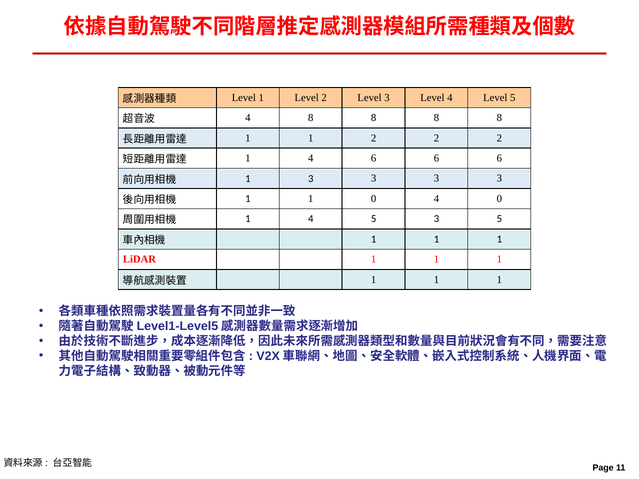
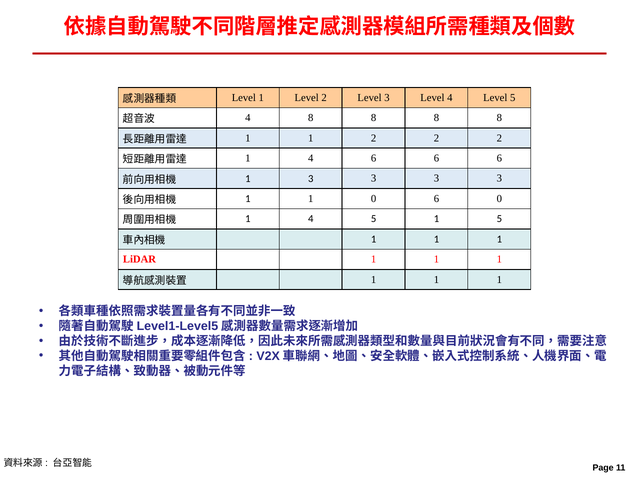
0 4: 4 -> 6 (436, 199)
5 3: 3 -> 1 (436, 219)
